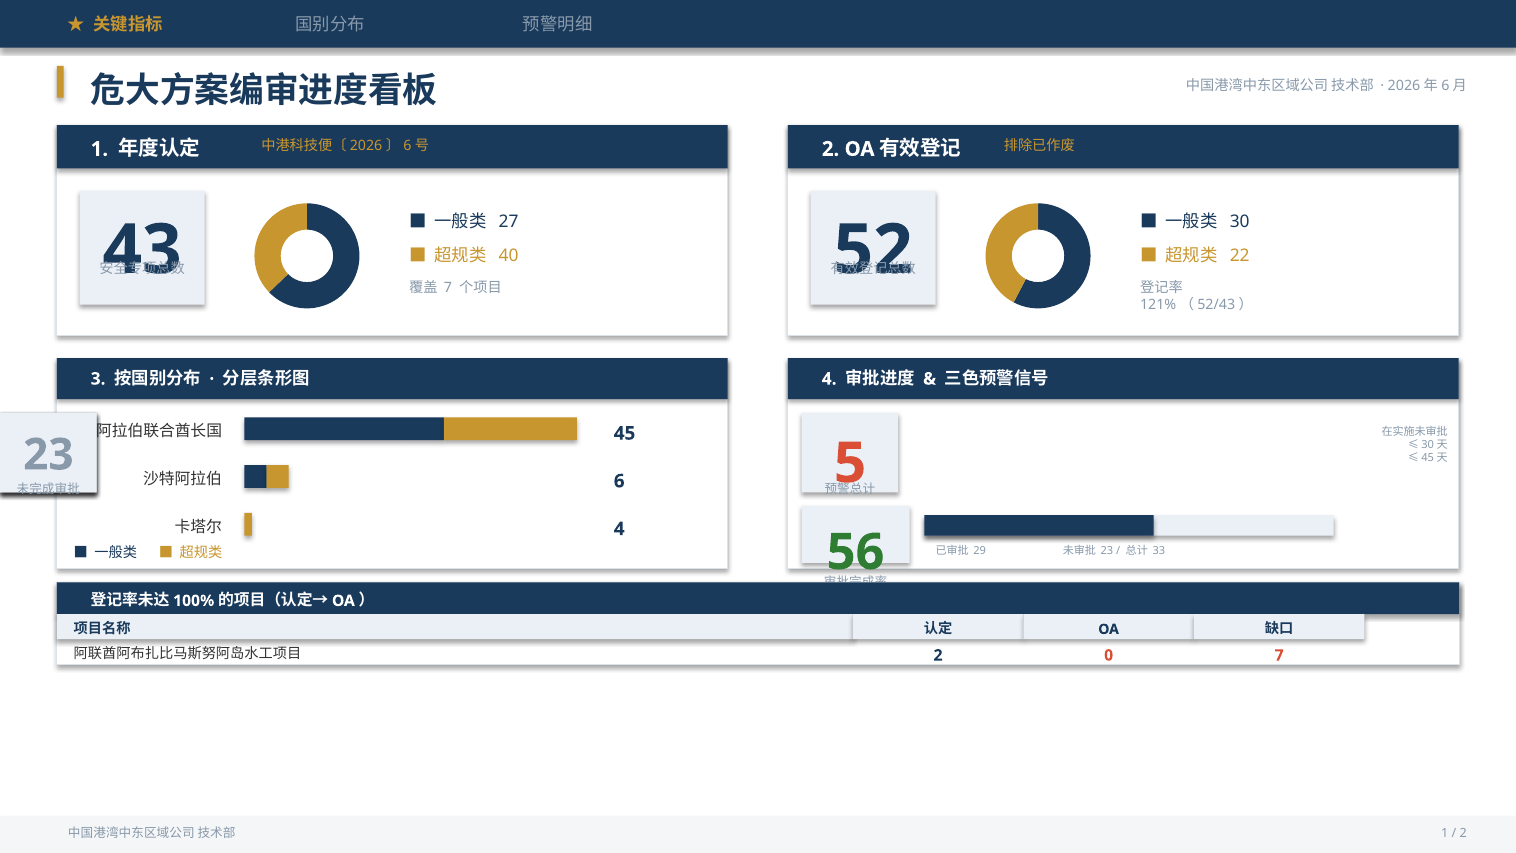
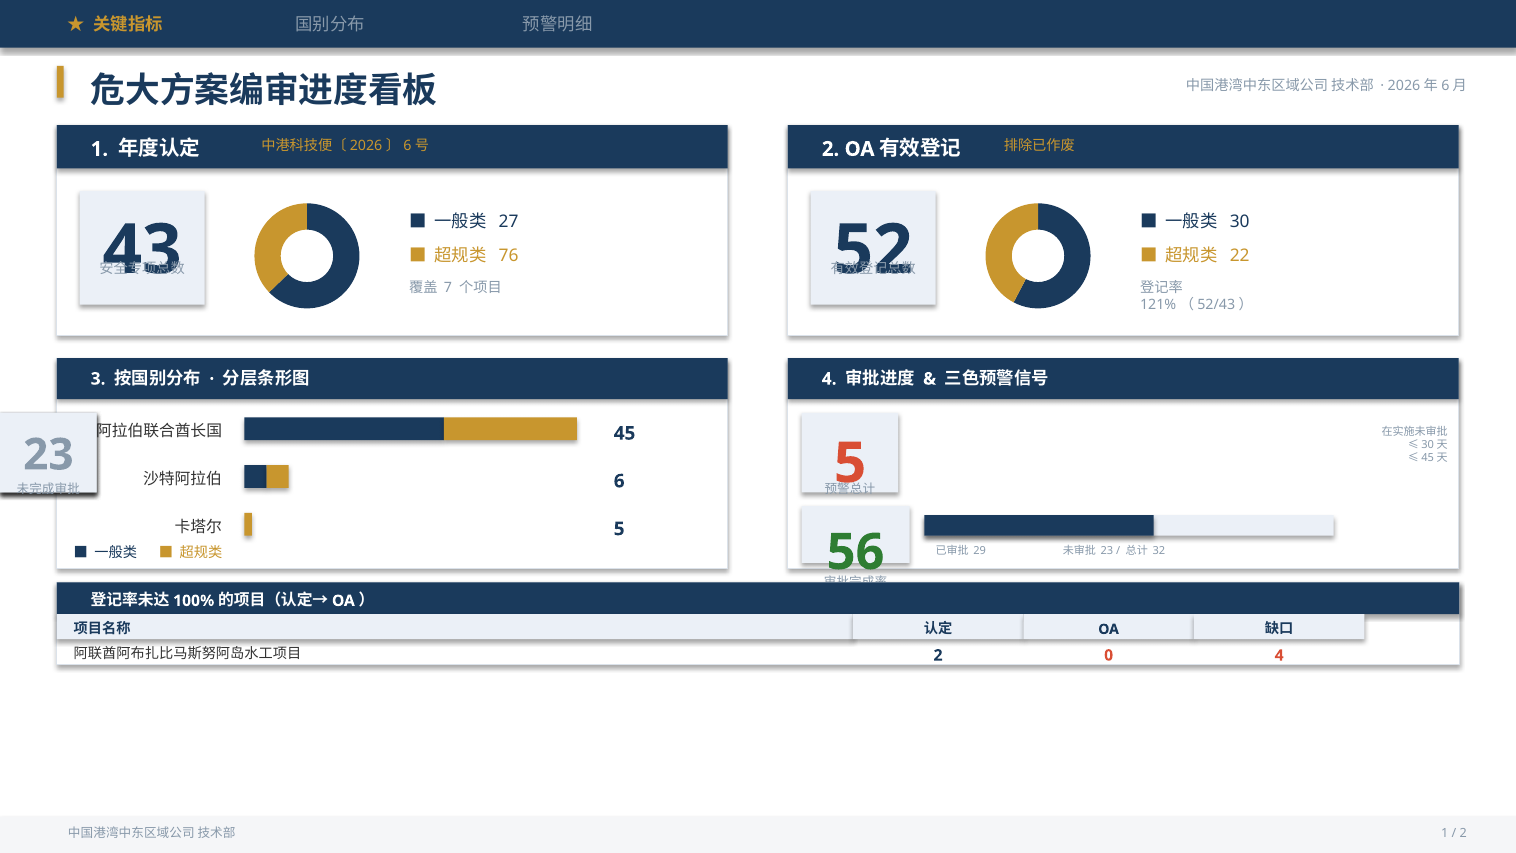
40: 40 -> 76 (509, 256)
4: 4 -> 5 (619, 529)
33: 33 -> 32 (1159, 551)
0 7: 7 -> 4 (1279, 655)
